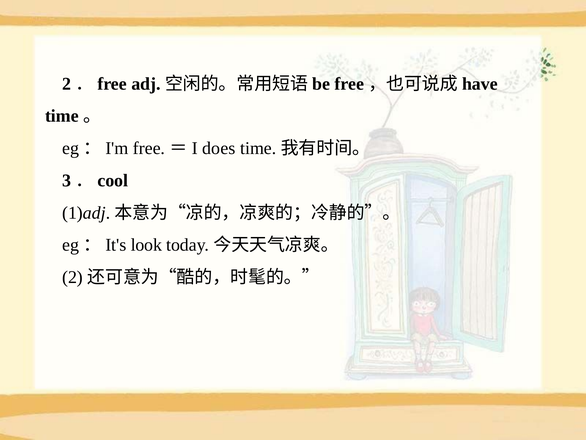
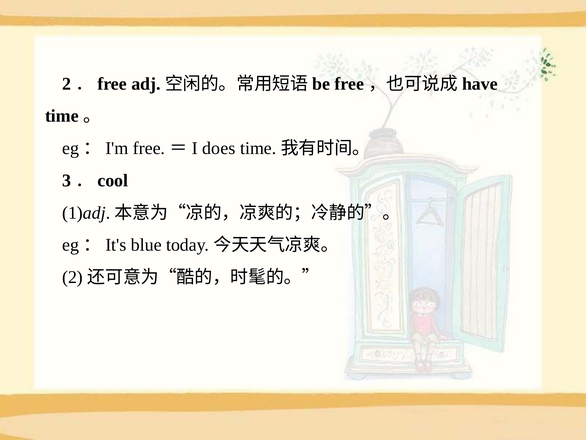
look: look -> blue (146, 245)
